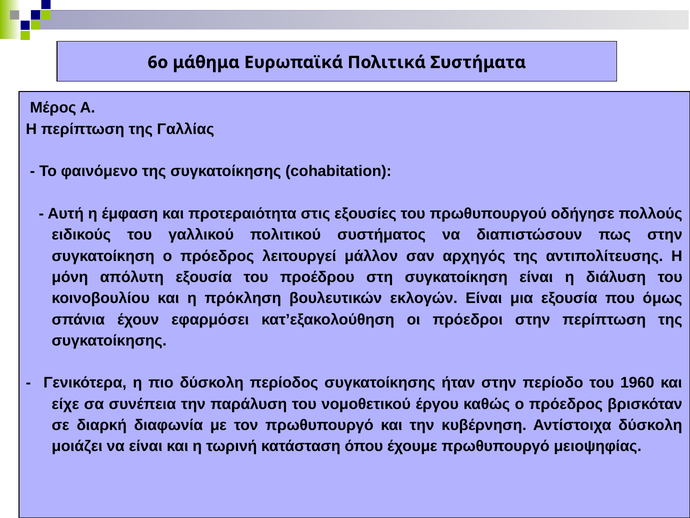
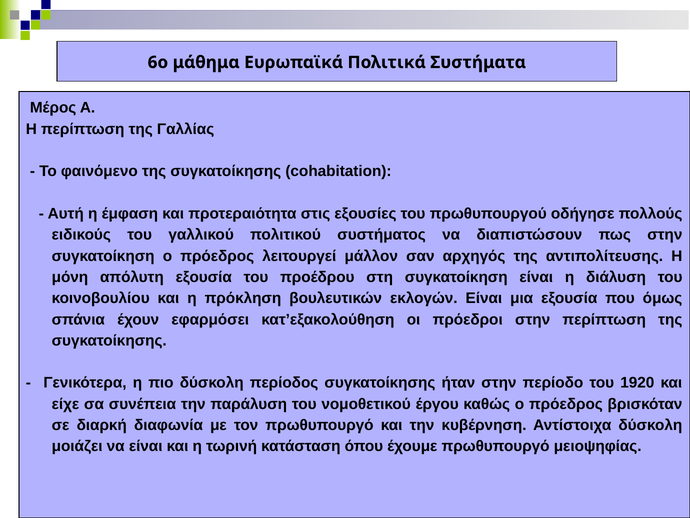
1960: 1960 -> 1920 (637, 383)
